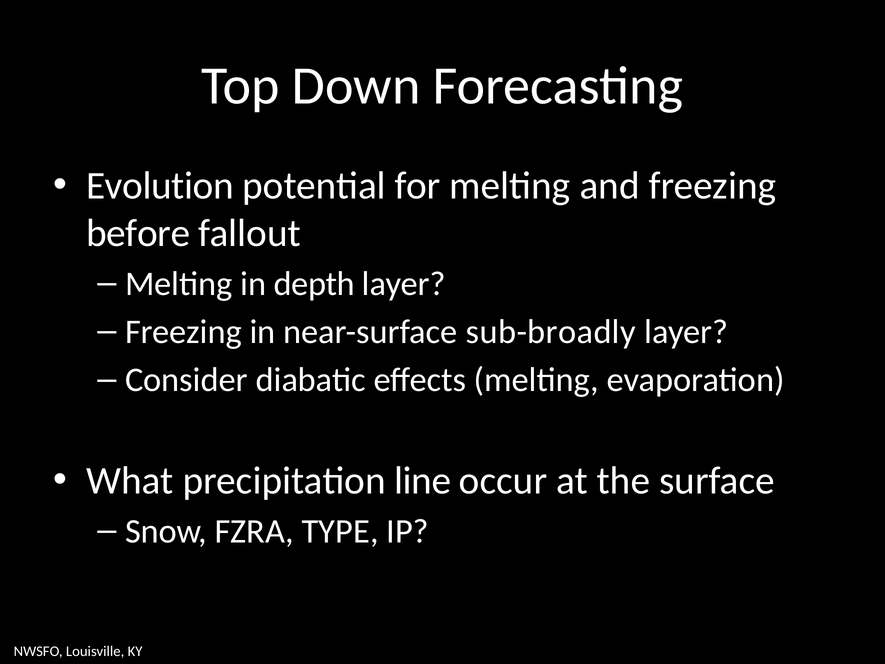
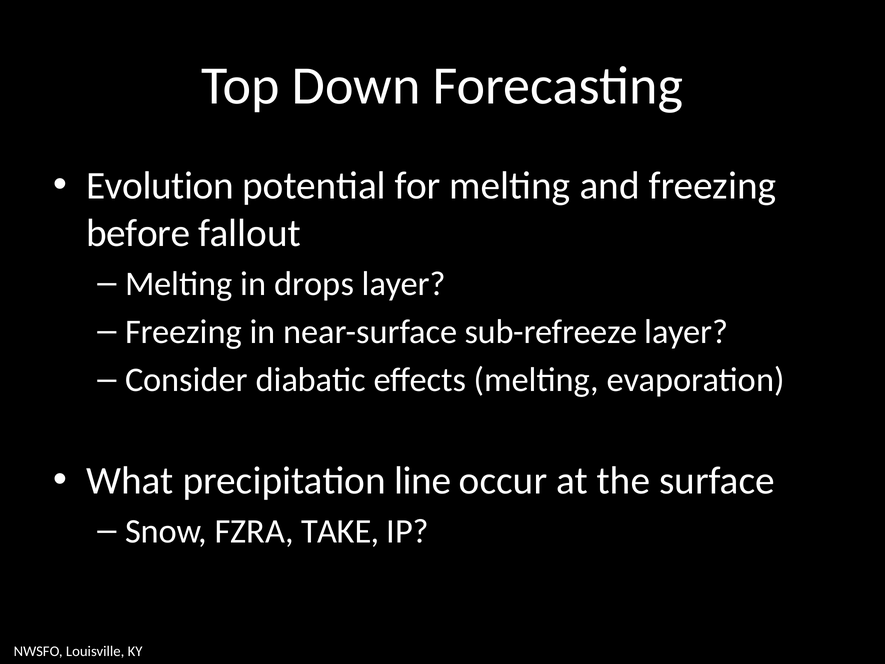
depth: depth -> drops (314, 284)
sub-broadly: sub-broadly -> sub-refreeze (551, 332)
TYPE: TYPE -> TAKE (340, 531)
